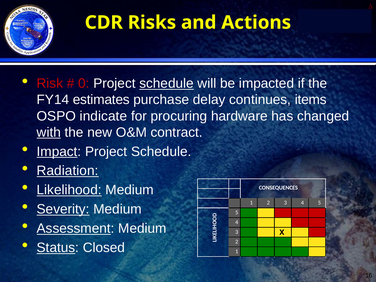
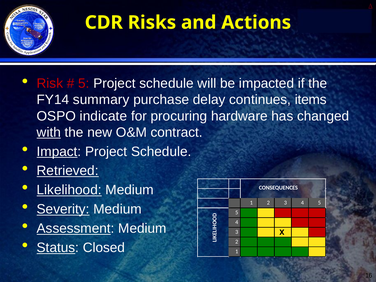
0: 0 -> 5 (84, 83)
schedule underline: present -> none (167, 83)
estimates: estimates -> summary (101, 100)
Radiation: Radiation -> Retrieved (68, 171)
